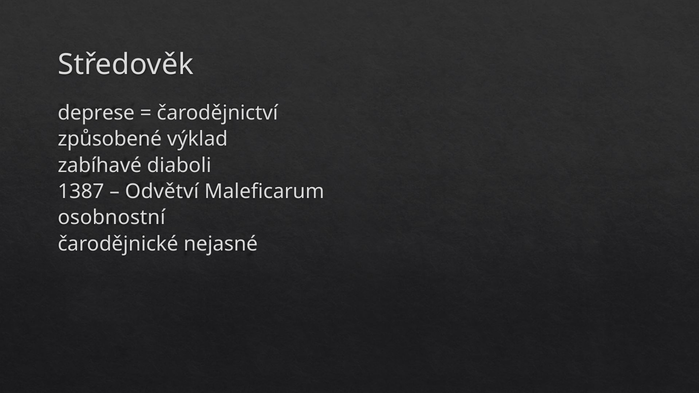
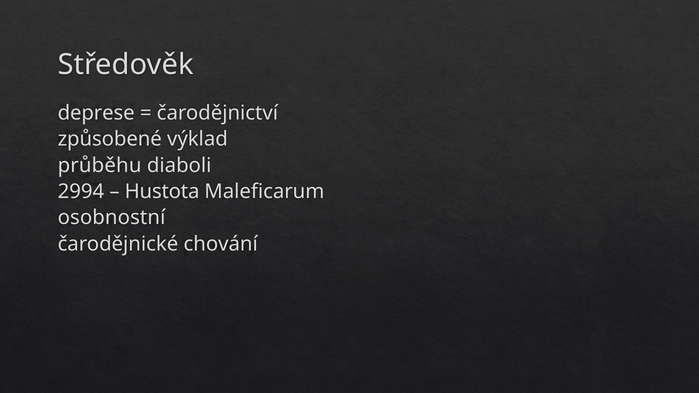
zabíhavé: zabíhavé -> průběhu (100, 165)
1387: 1387 -> 2994 (81, 192)
Odvětví: Odvětví -> Hustota (162, 192)
nejasné: nejasné -> chování (221, 244)
